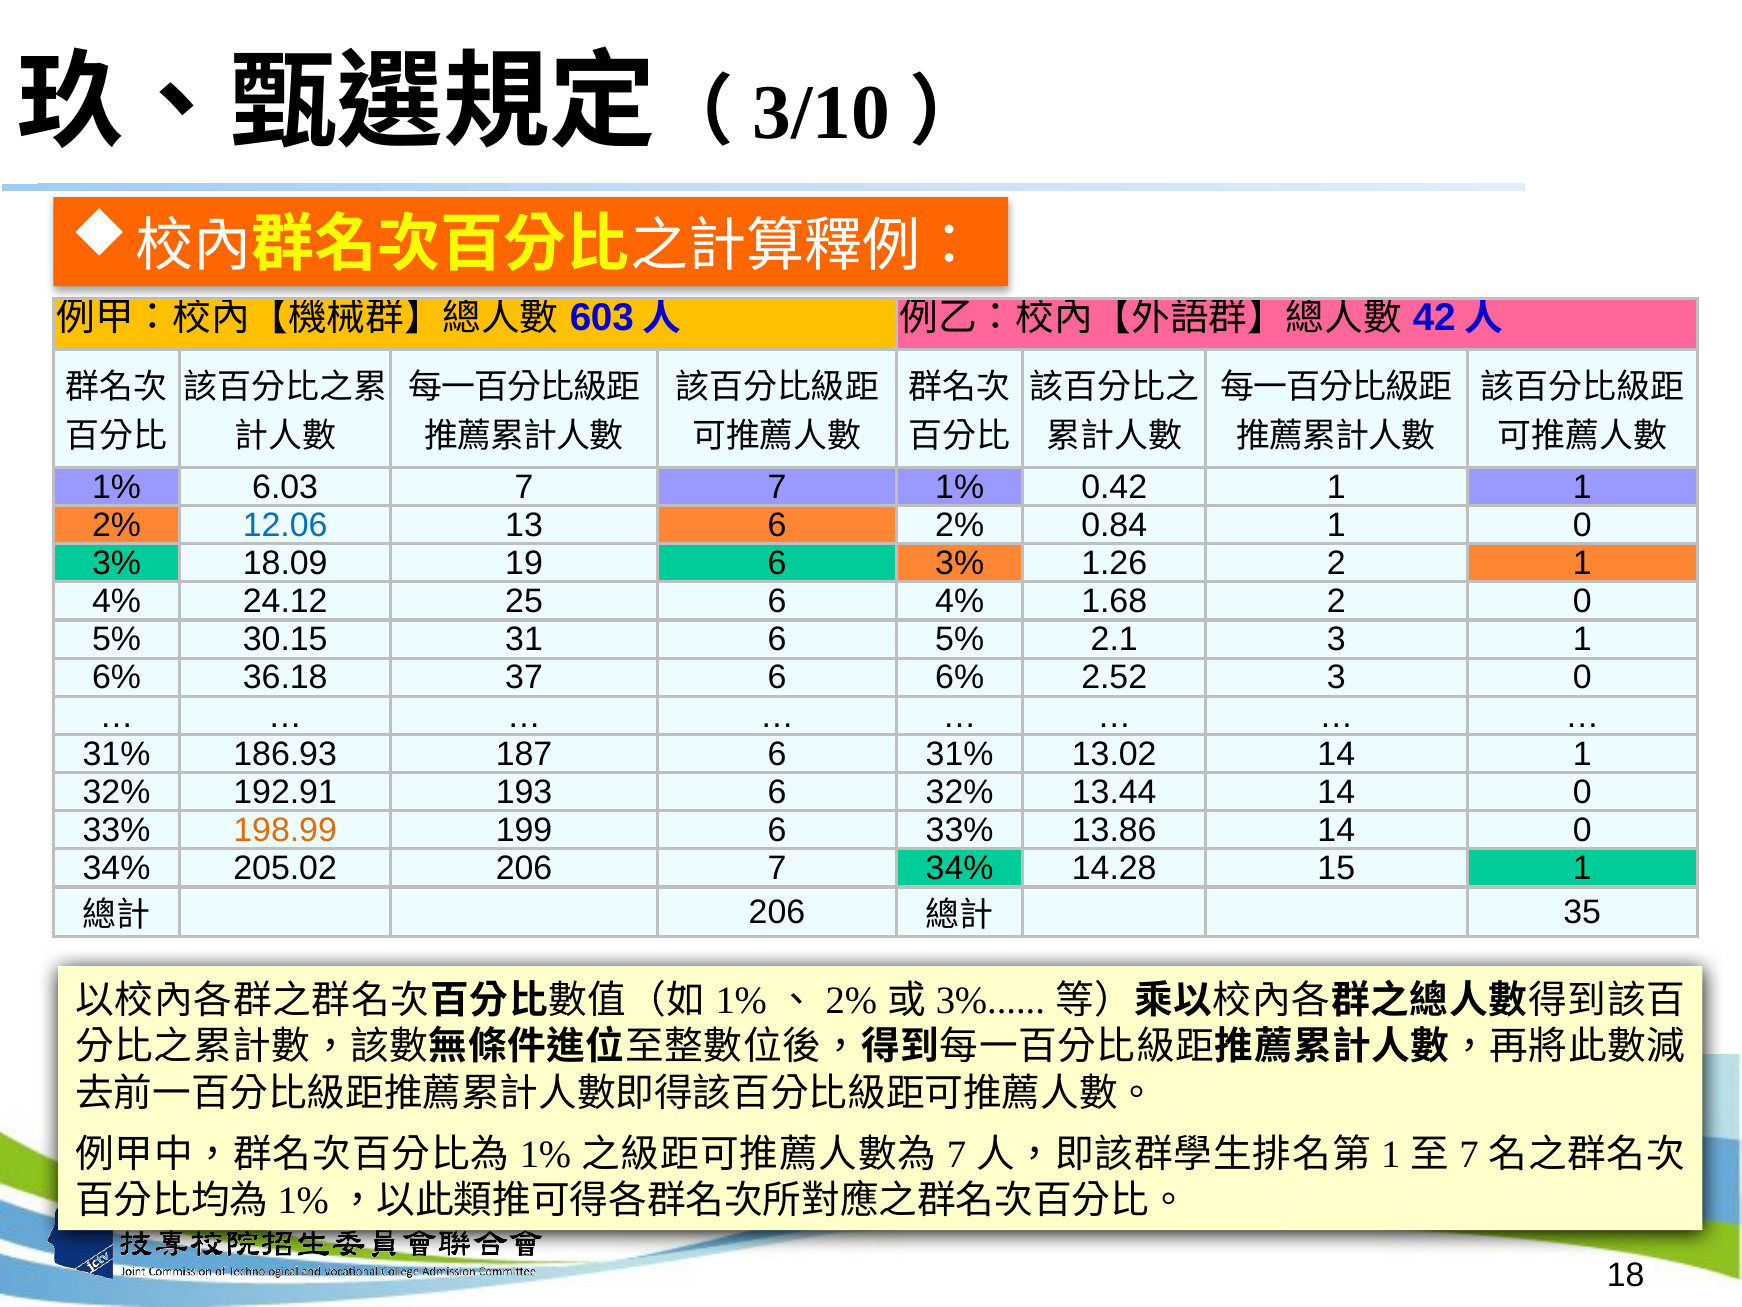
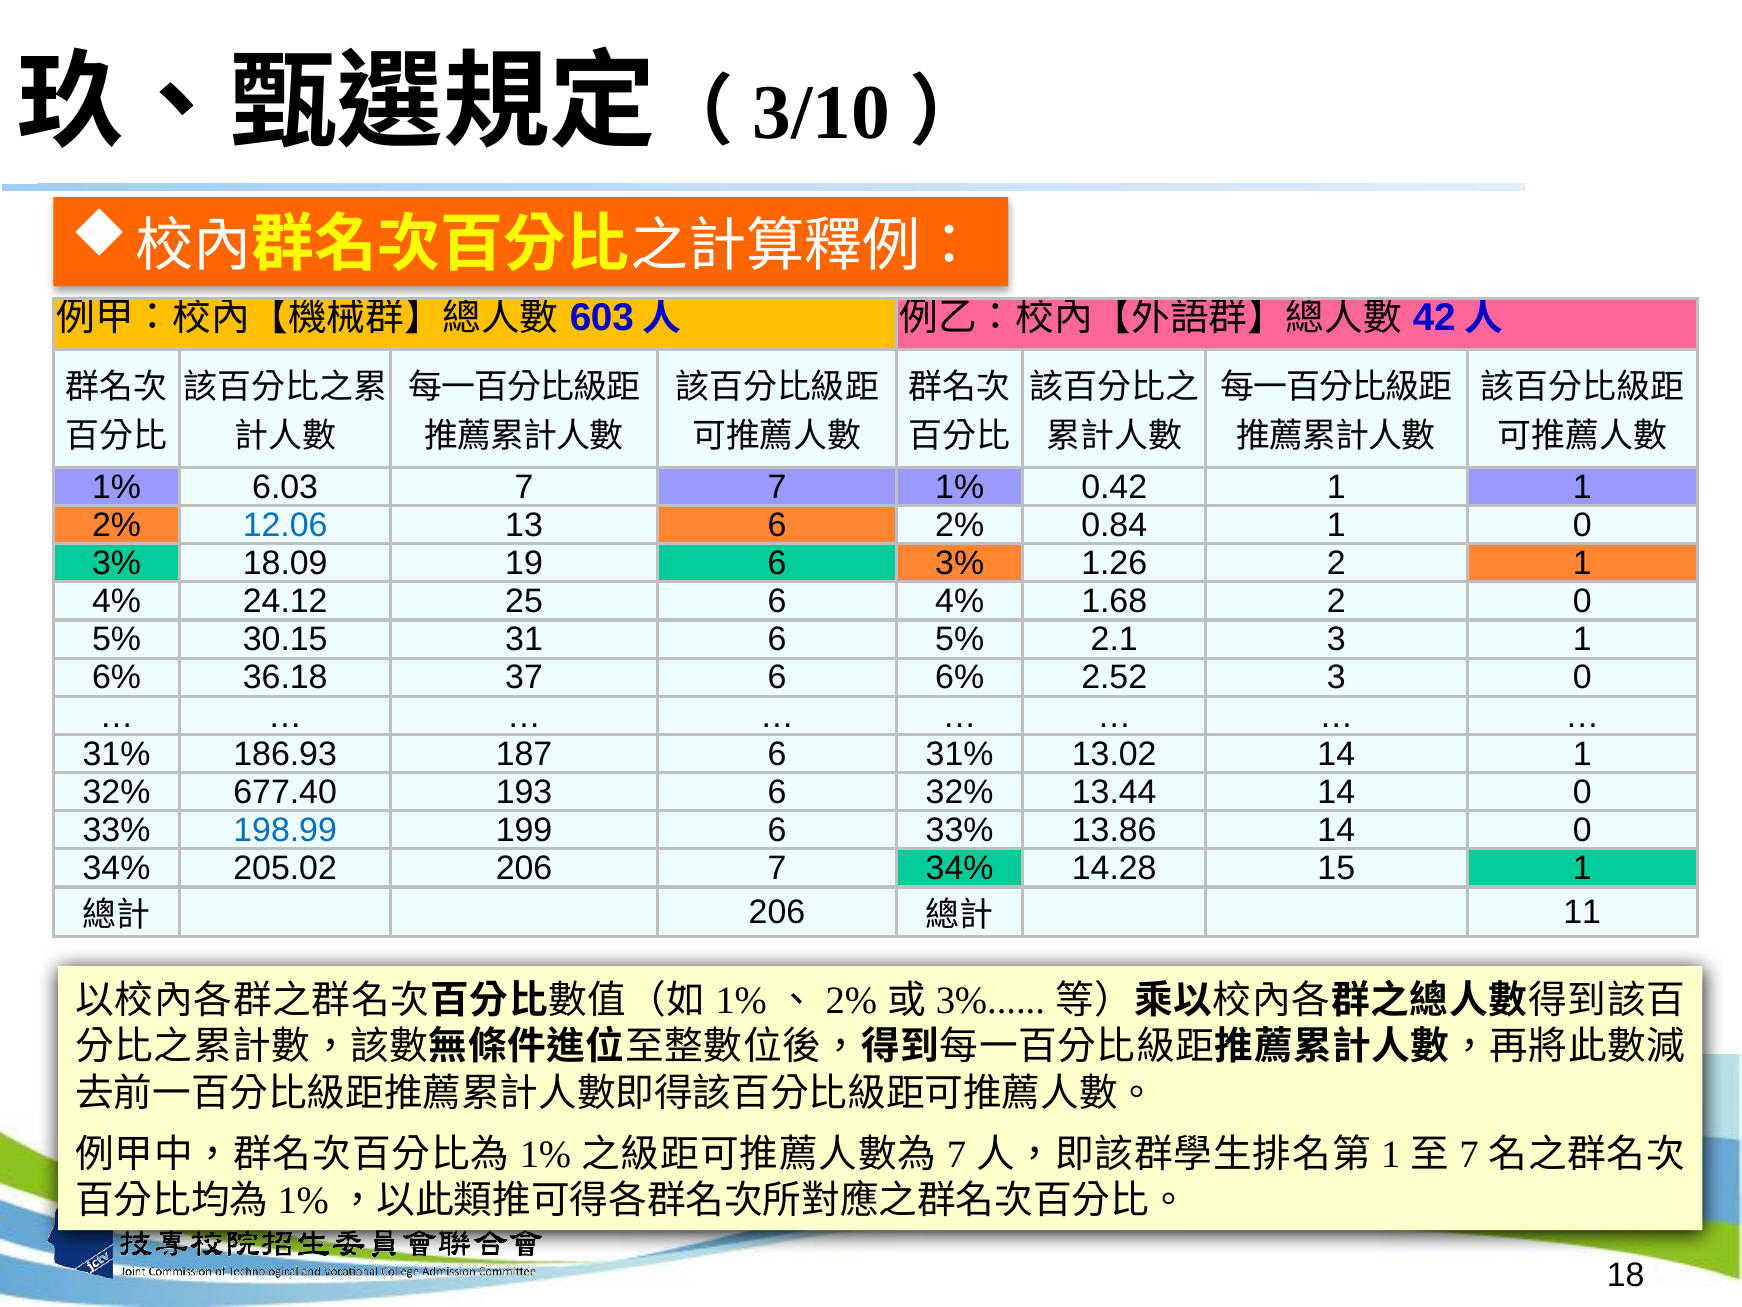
192.91: 192.91 -> 677.40 (285, 792)
198.99 colour: orange -> blue (285, 830)
35: 35 -> 11 (1582, 912)
